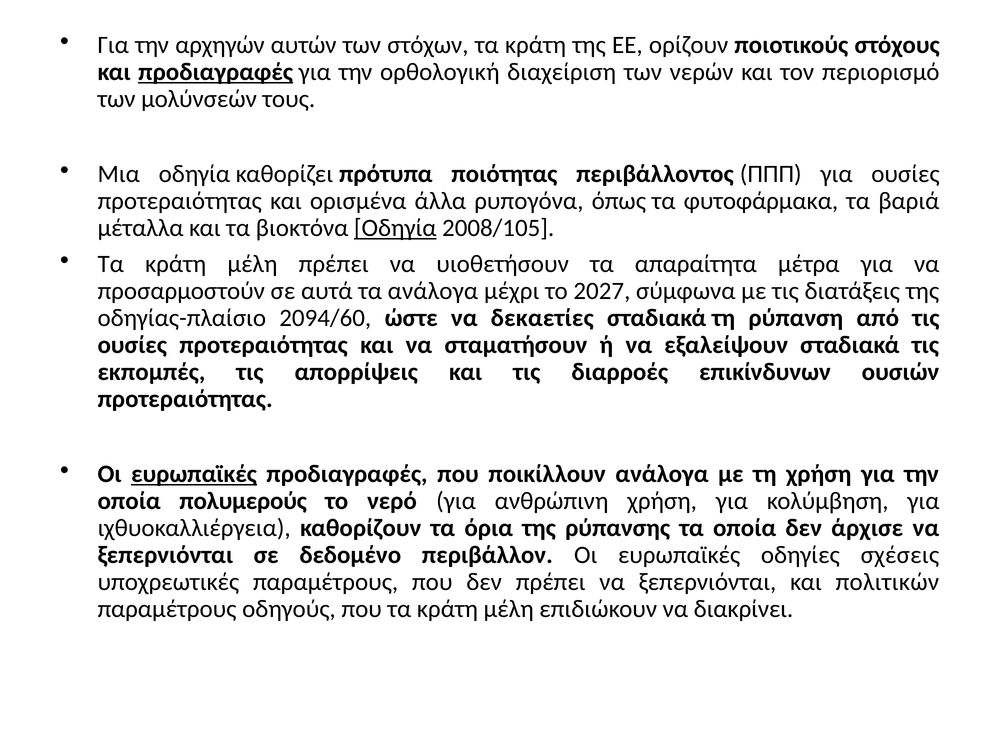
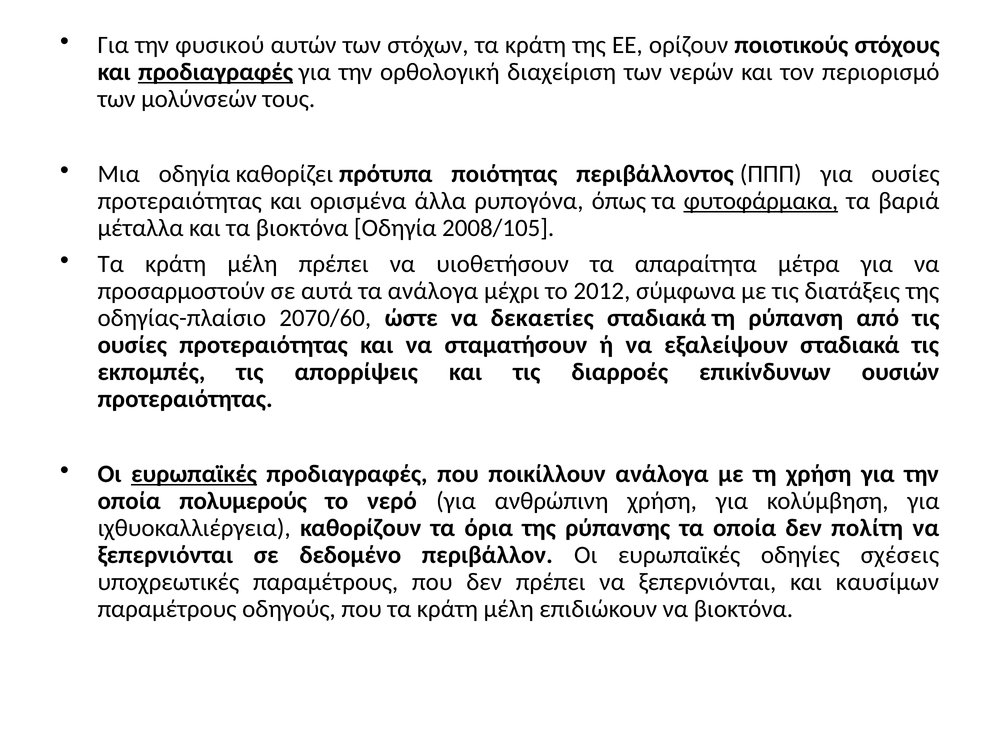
αρχηγών: αρχηγών -> φυσικού (220, 45)
φυτοφάρμακα underline: none -> present (761, 201)
Οδηγία underline: present -> none (395, 228)
2027: 2027 -> 2012 (602, 291)
2094/60: 2094/60 -> 2070/60 (325, 318)
άρχισε: άρχισε -> πολίτη (867, 528)
πολιτικών: πολιτικών -> καυσίμων (887, 582)
να διακρίνει: διακρίνει -> βιοκτόνα (743, 609)
